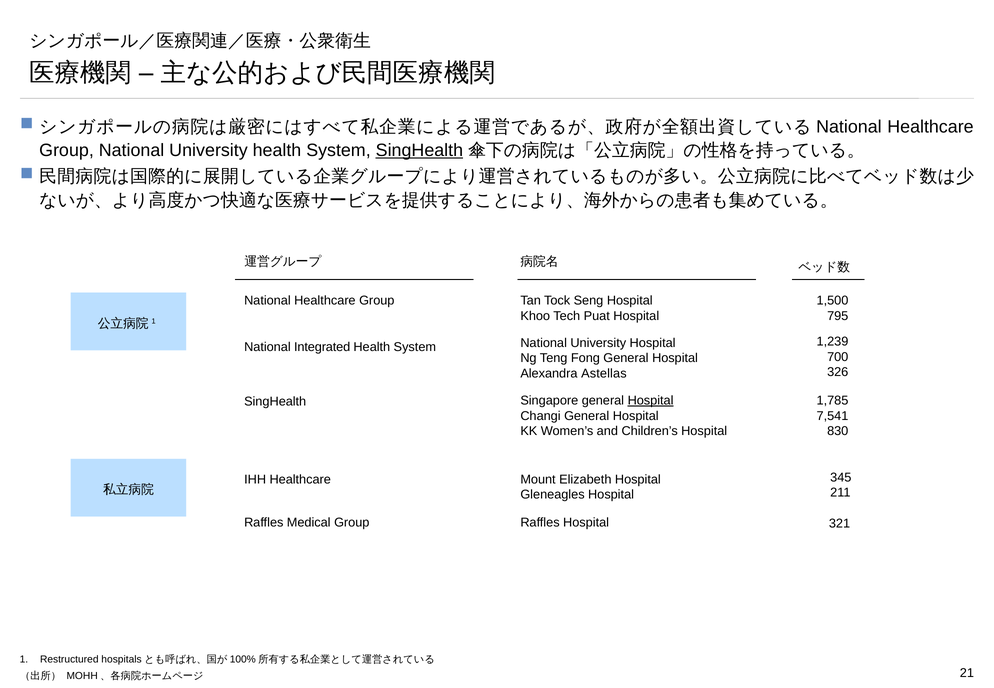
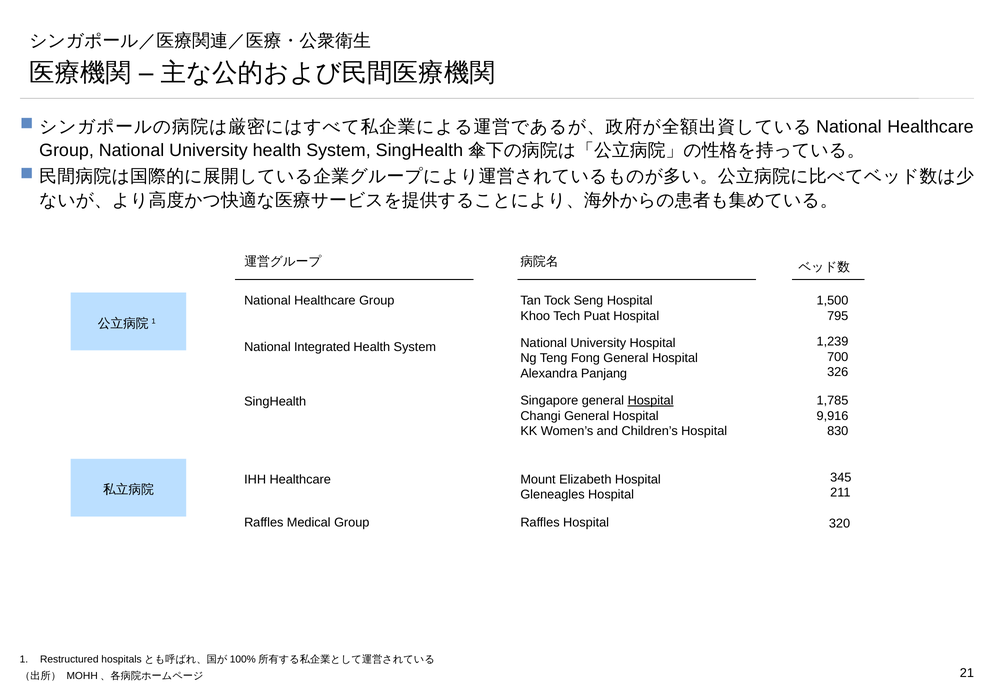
SingHealth underline: present -> none (419, 150)
Astellas: Astellas -> Panjang (604, 374)
7,541: 7,541 -> 9,916 (832, 416)
321: 321 -> 320 (840, 524)
